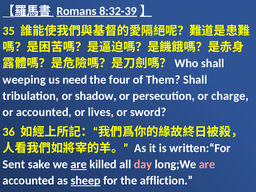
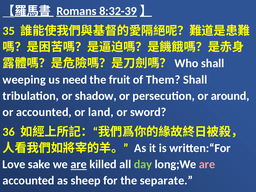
four: four -> fruit (120, 80)
charge: charge -> around (230, 96)
lives: lives -> land (101, 112)
Sent: Sent -> Love (14, 164)
day colour: pink -> light green (143, 164)
sheep underline: present -> none (86, 181)
affliction: affliction -> separate (166, 181)
